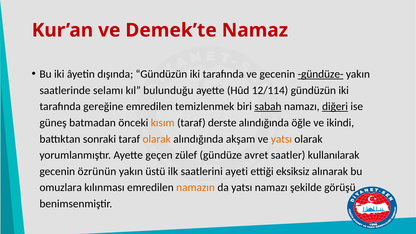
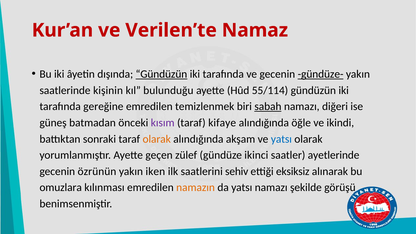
Demek’te: Demek’te -> Verilen’te (171, 30)
Gündüzün underline: none -> present (161, 74)
selamı: selamı -> kişinin (108, 90)
12/114: 12/114 -> 55/114 (270, 90)
diğeri underline: present -> none (335, 107)
kısım colour: orange -> purple (163, 123)
derste: derste -> kifaye (222, 123)
yatsı colour: orange -> blue (281, 139)
avret: avret -> ikinci (256, 155)
kullanılarak: kullanılarak -> ayetlerinde (334, 155)
üstü: üstü -> iken (155, 171)
ayeti: ayeti -> sehiv (237, 171)
